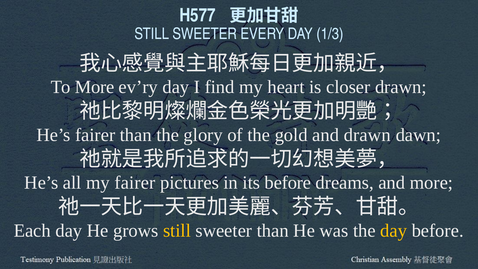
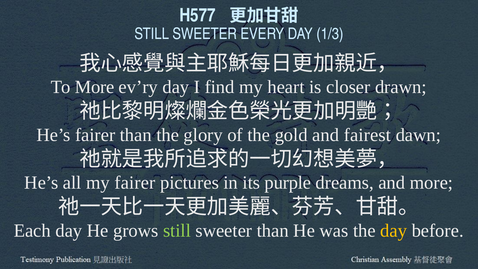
and drawn: drawn -> fairest (367, 135)
its before: before -> purple (288, 183)
still colour: yellow -> light green (177, 231)
